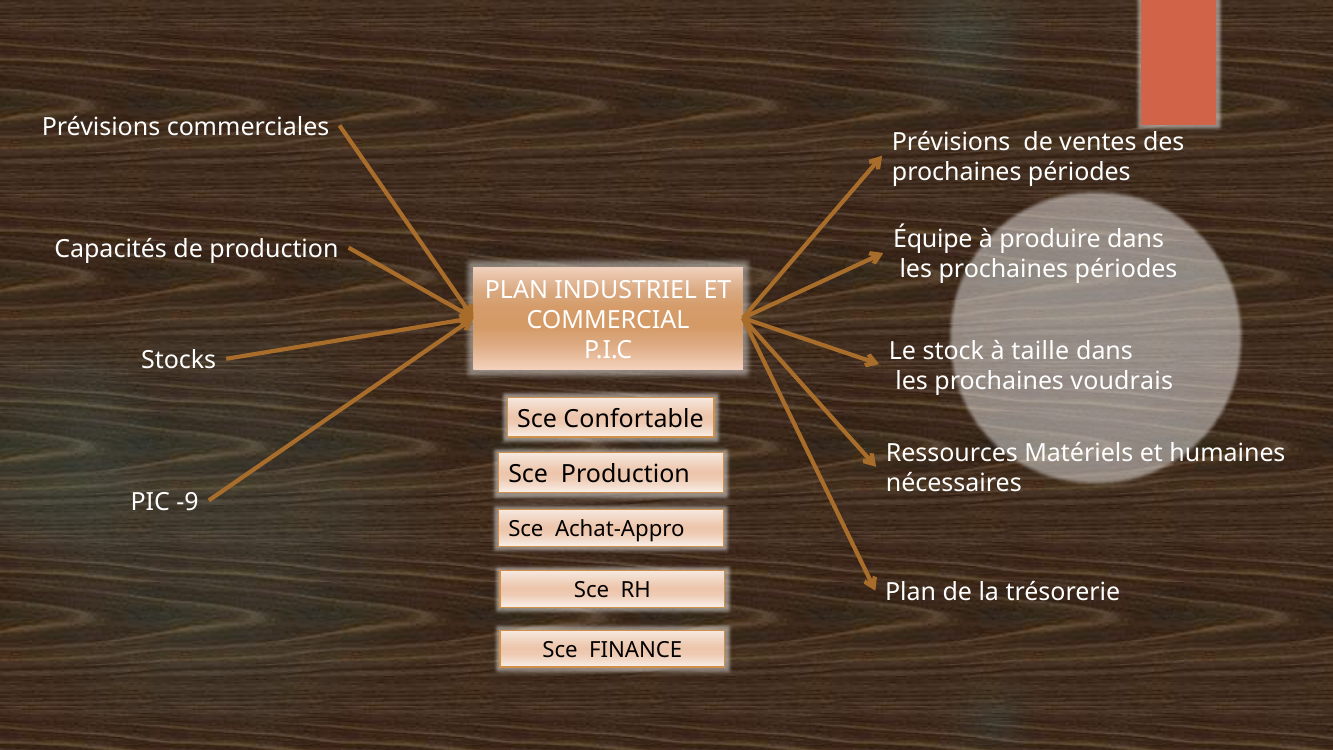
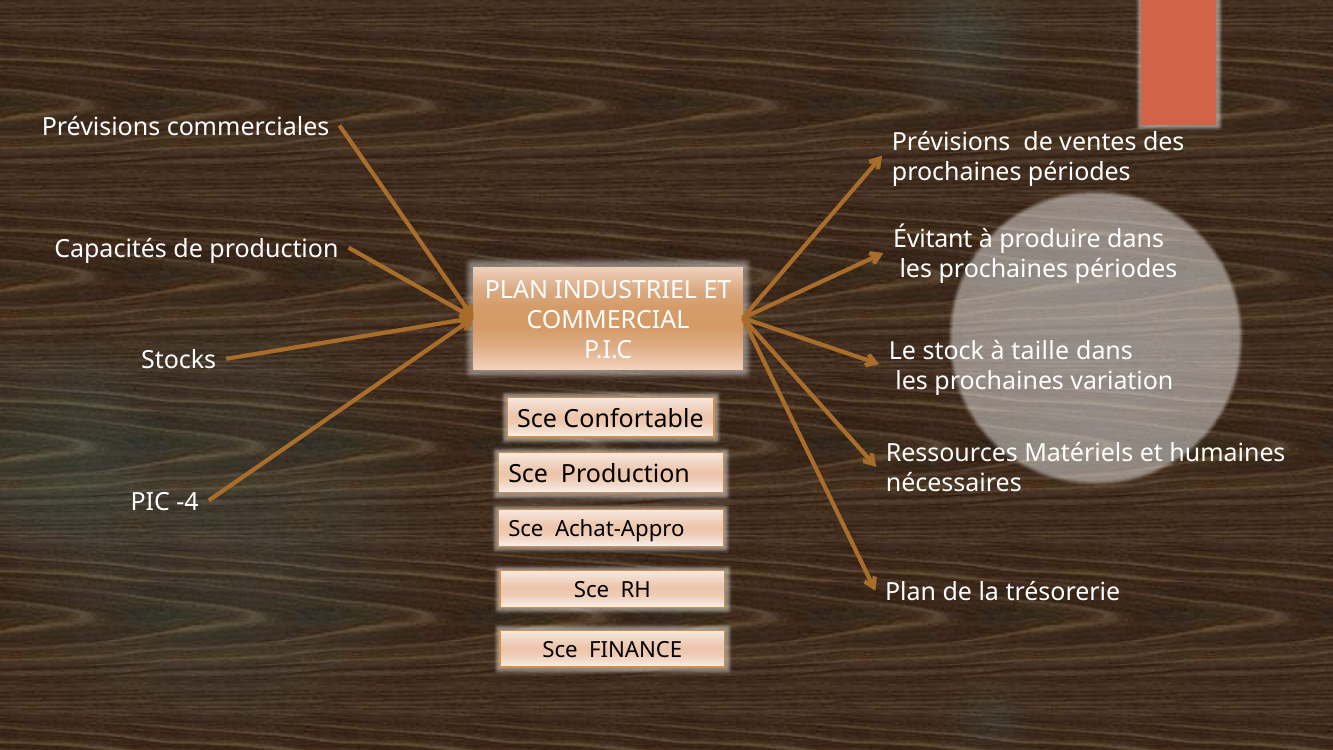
Équipe: Équipe -> Évitant (933, 240)
voudrais: voudrais -> variation (1122, 381)
-9: -9 -> -4 (188, 502)
